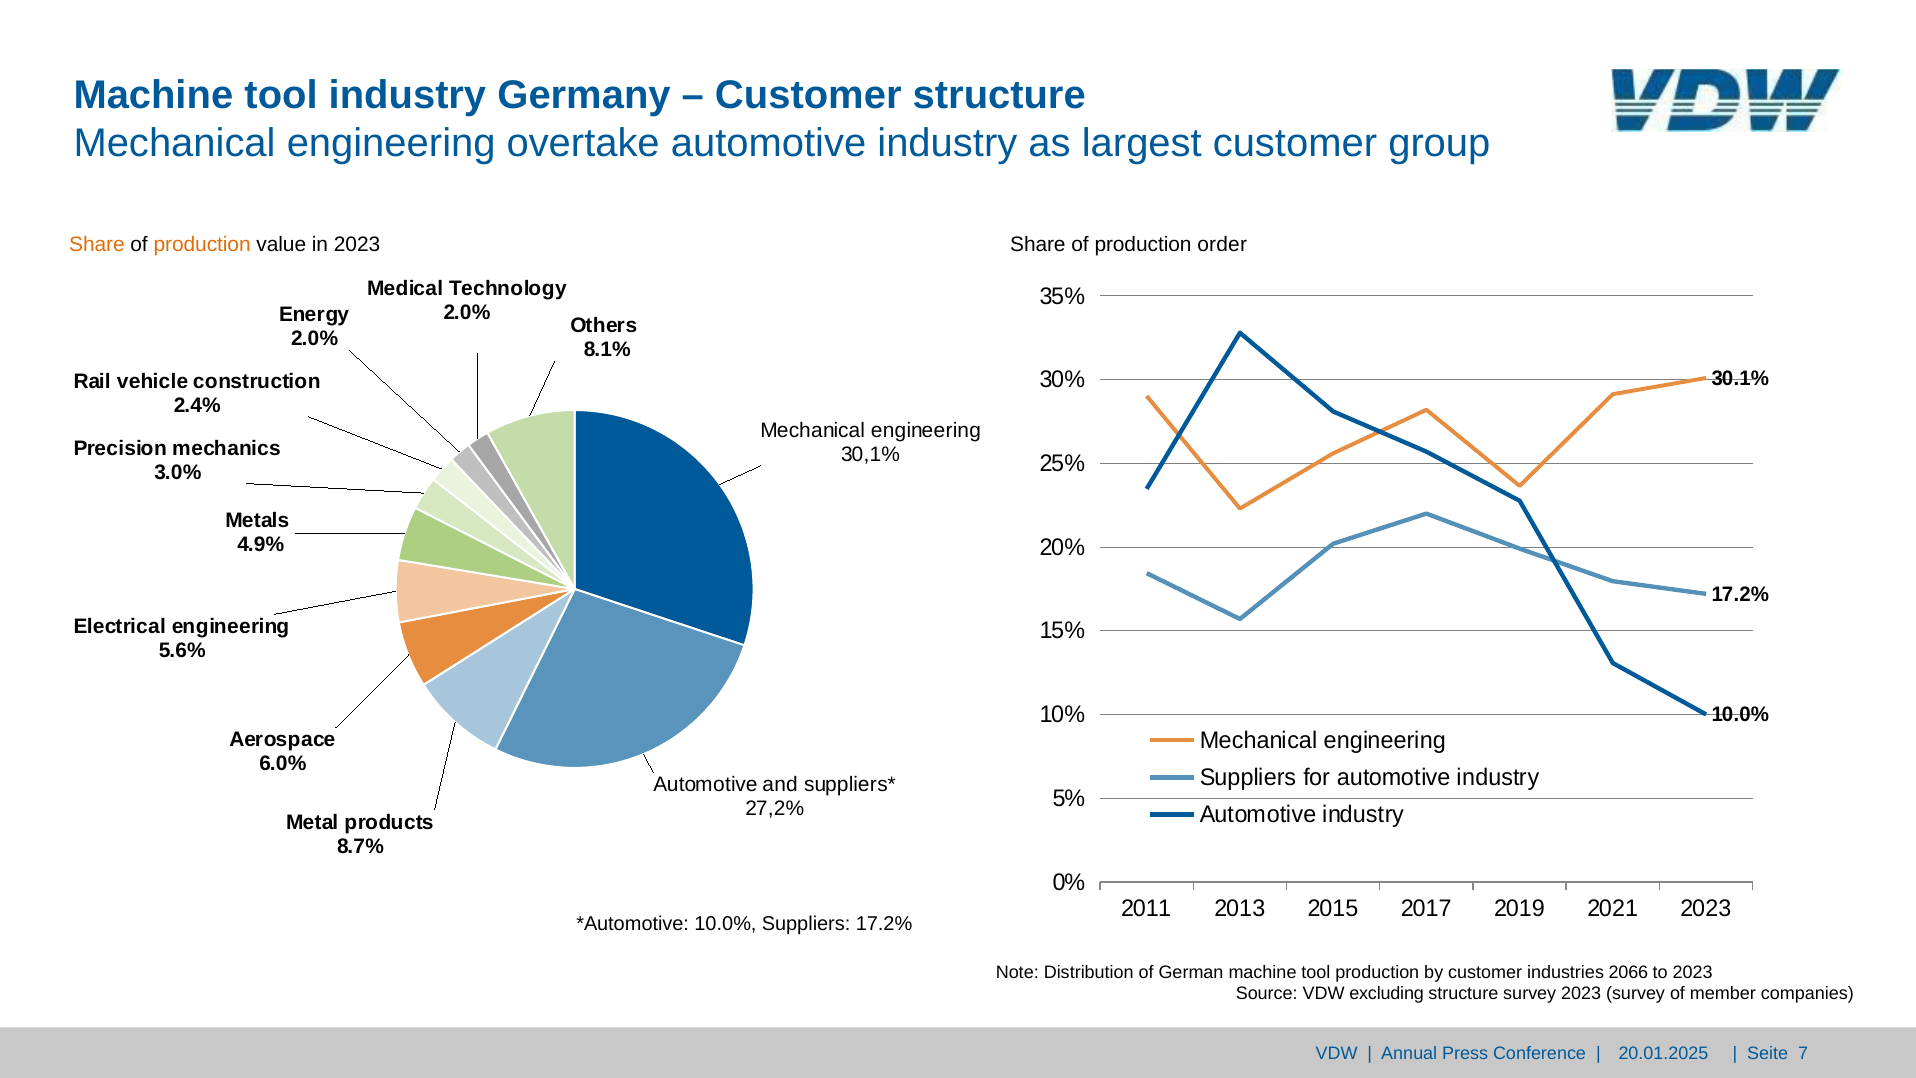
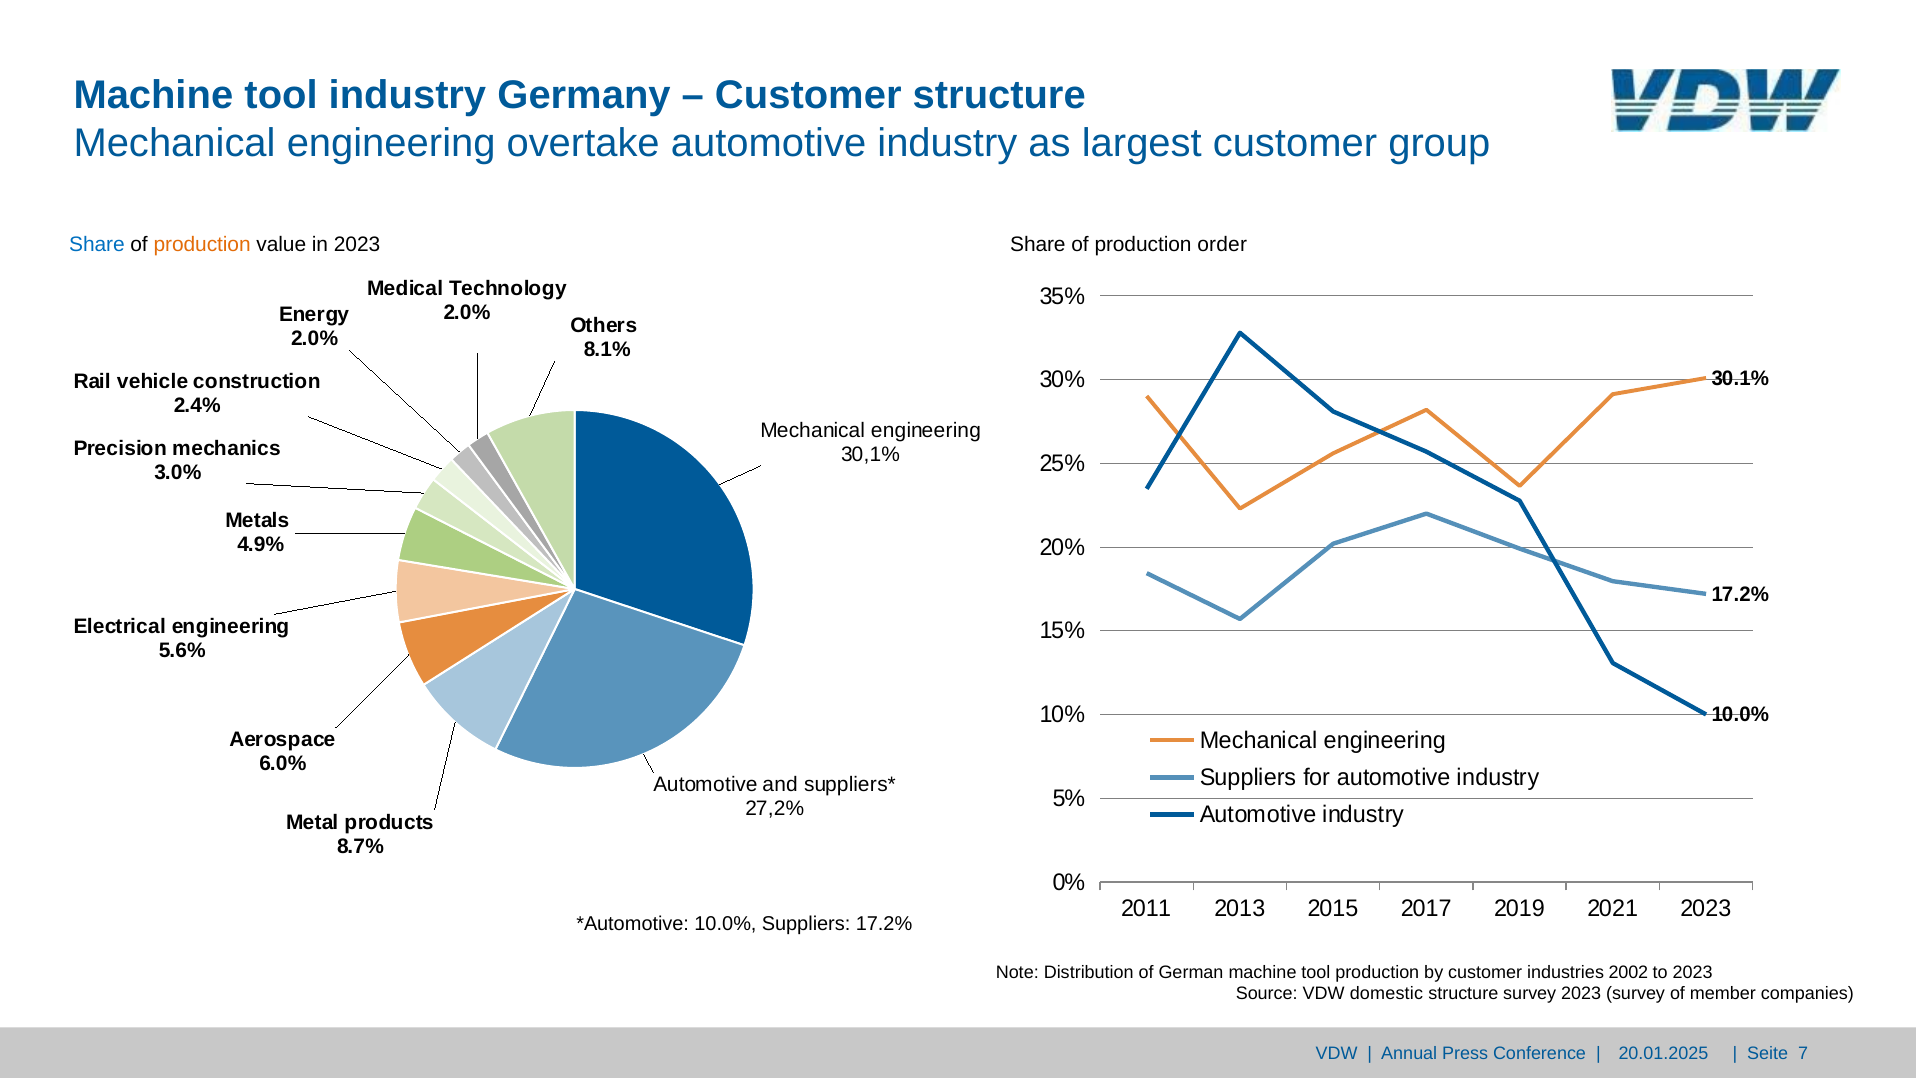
Share colour: orange -> blue (97, 244)
2066: 2066 -> 2002 (1628, 972)
excluding: excluding -> domestic (1386, 994)
